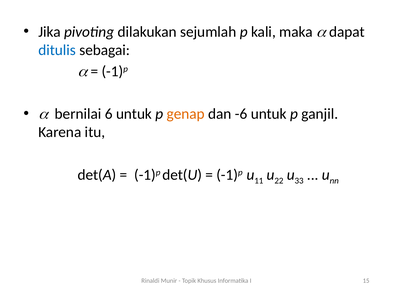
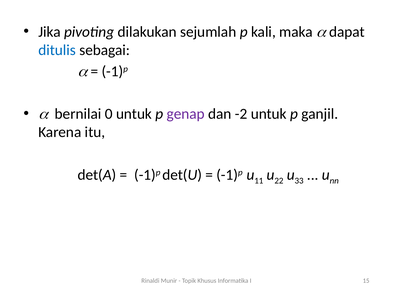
6: 6 -> 0 (109, 114)
genap colour: orange -> purple (186, 114)
-6: -6 -> -2 (241, 114)
